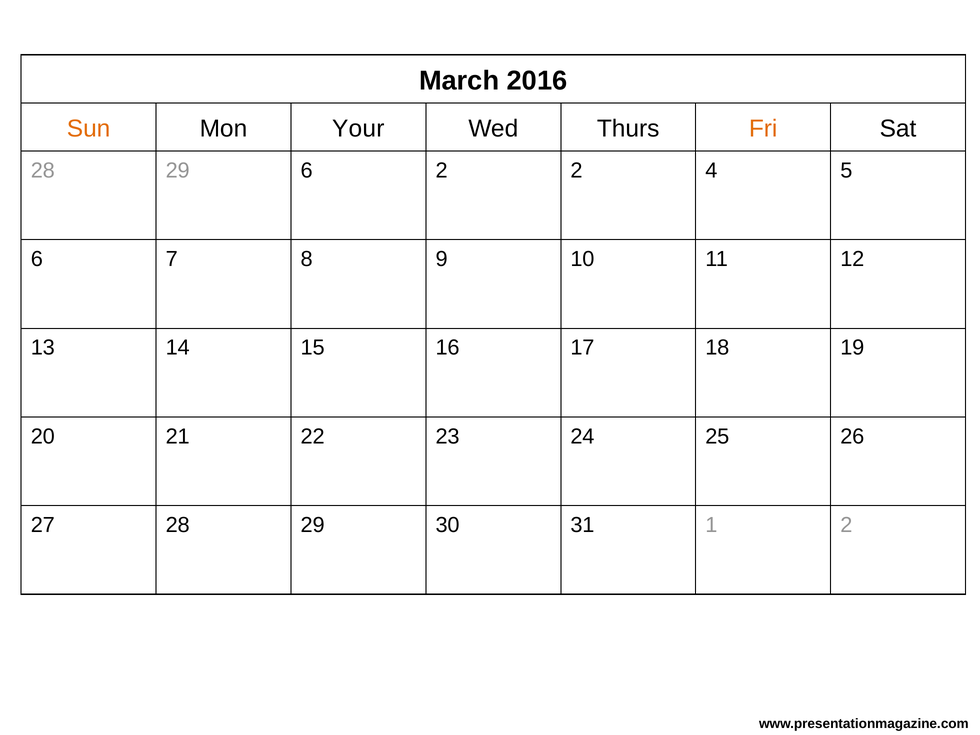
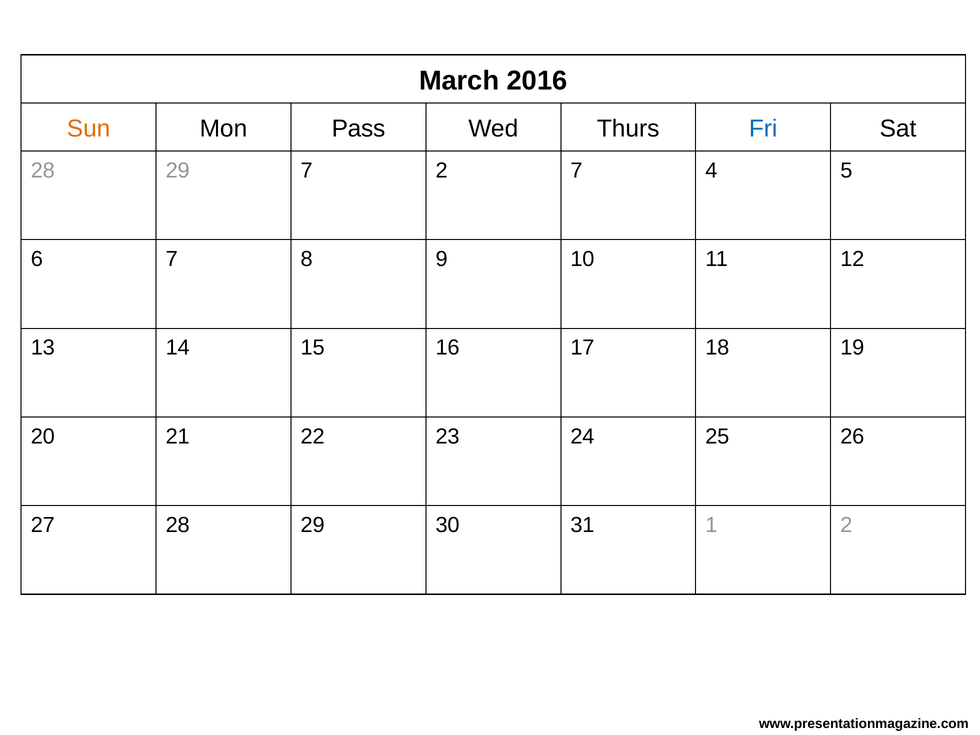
Your: Your -> Pass (359, 129)
Fri colour: orange -> blue (763, 129)
29 6: 6 -> 7 (307, 170)
2 2: 2 -> 7 (576, 170)
